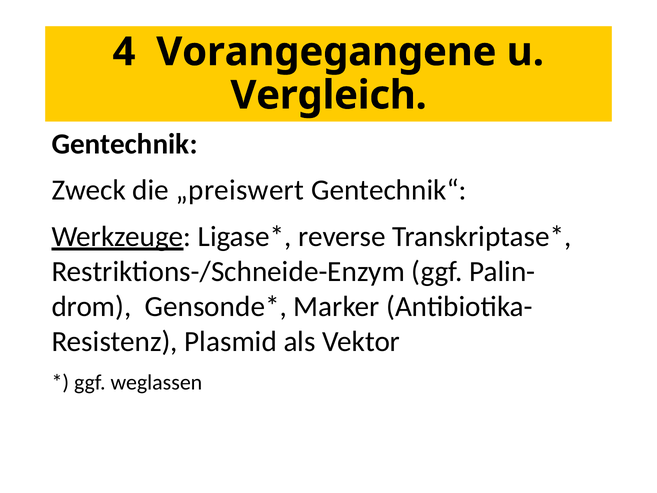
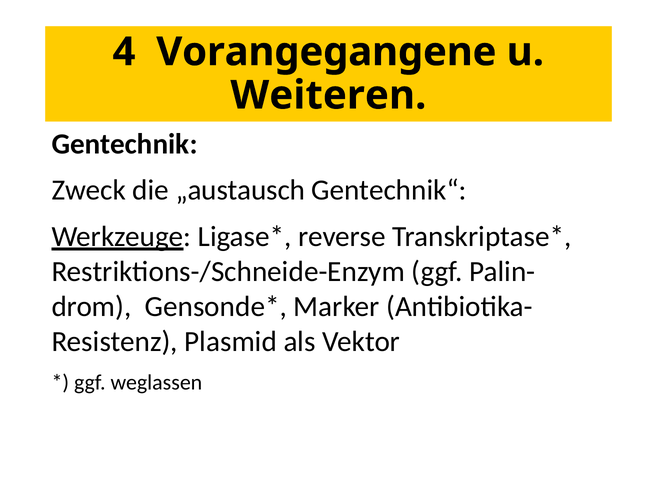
Vergleich: Vergleich -> Weiteren (328, 95)
„preiswert: „preiswert -> „austausch (240, 190)
